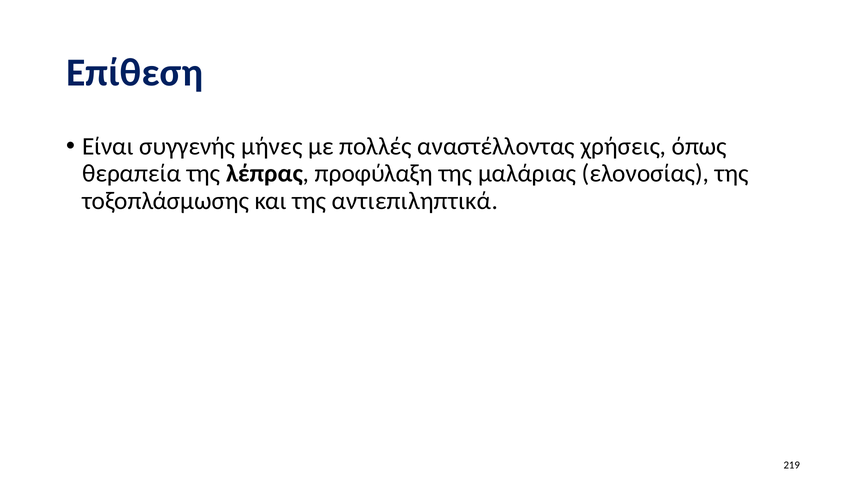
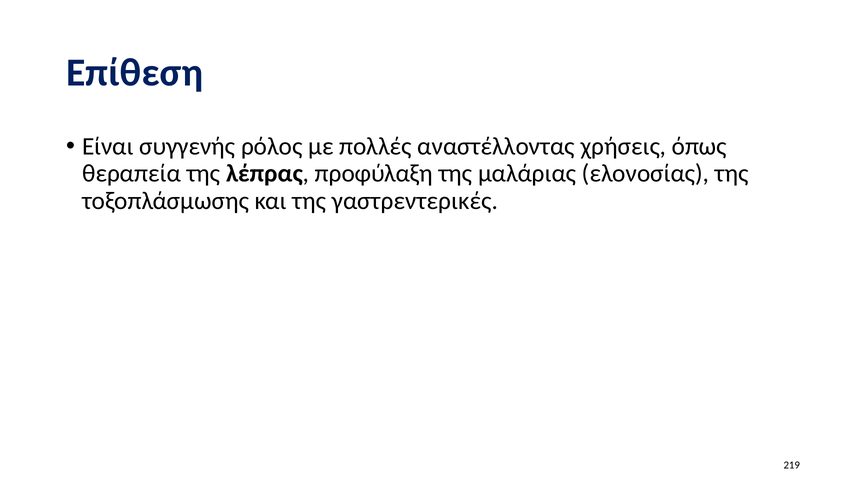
μήνες: μήνες -> ρόλος (272, 146)
αντιεπιληπτικά: αντιεπιληπτικά -> γαστρεντερικές (415, 201)
